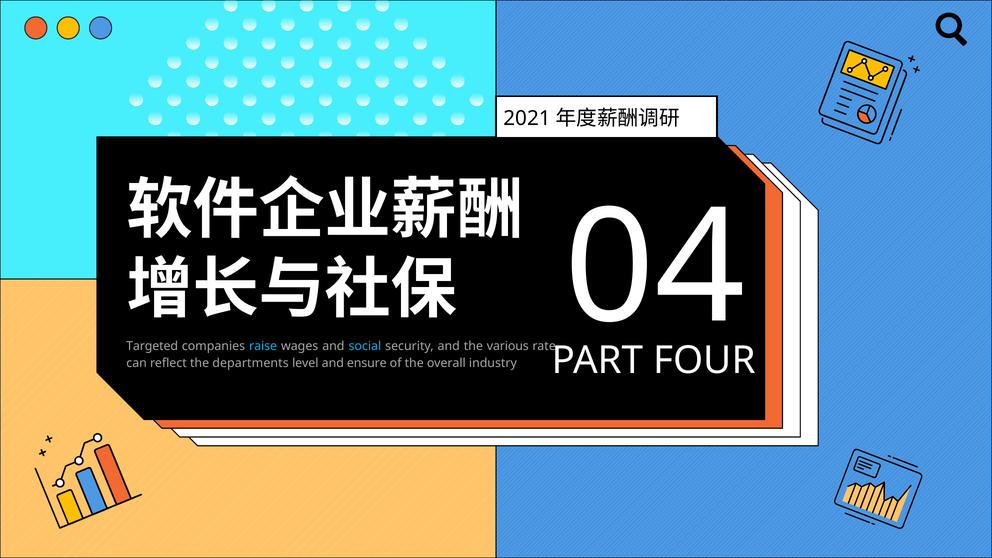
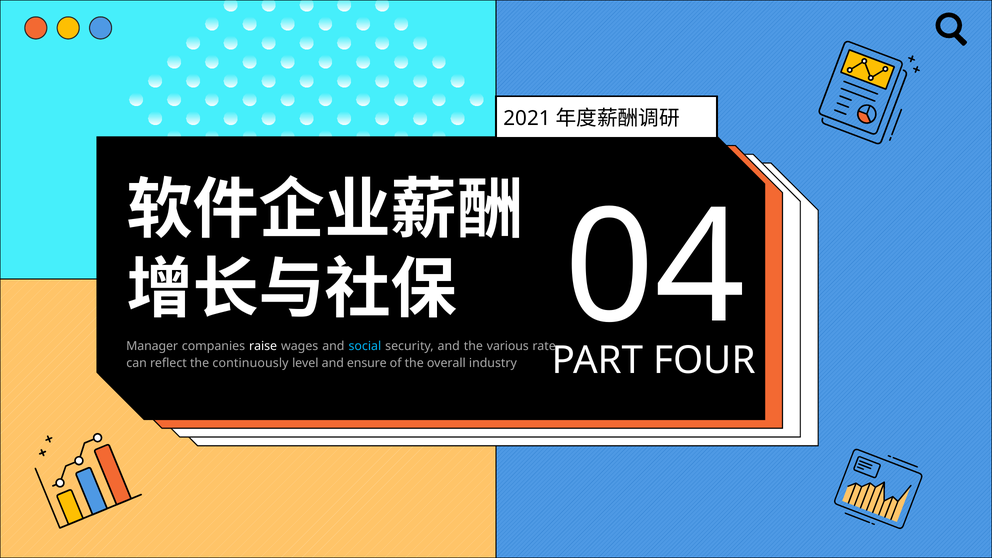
Targeted: Targeted -> Manager (152, 346)
raise colour: light blue -> white (263, 346)
departments: departments -> continuously (251, 363)
